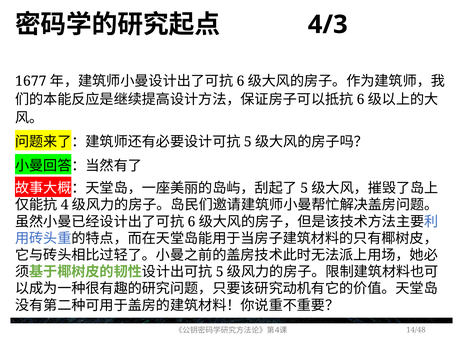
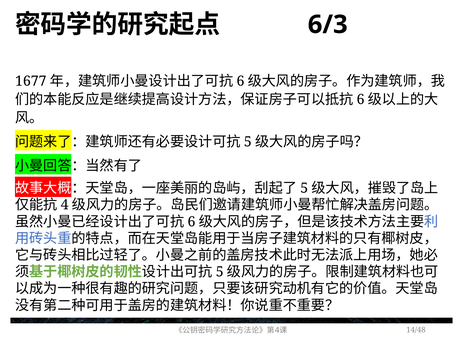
4/3: 4/3 -> 6/3 (328, 25)
